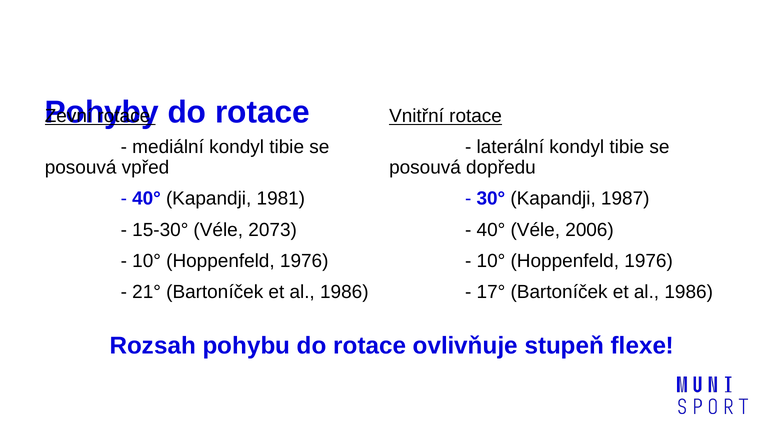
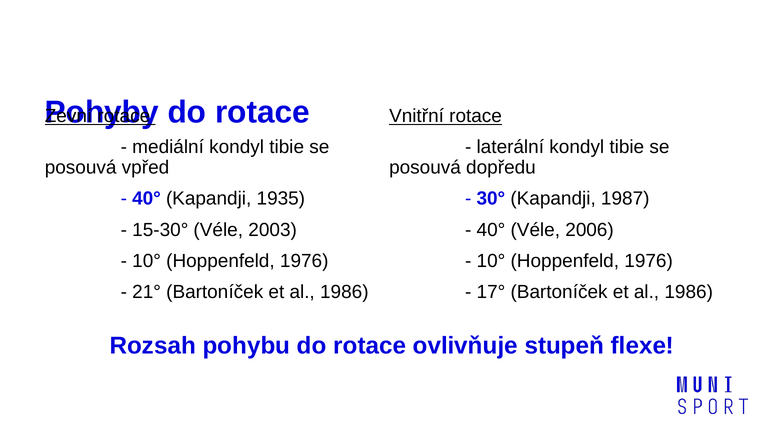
1981: 1981 -> 1935 (281, 199)
2073: 2073 -> 2003 (273, 230)
